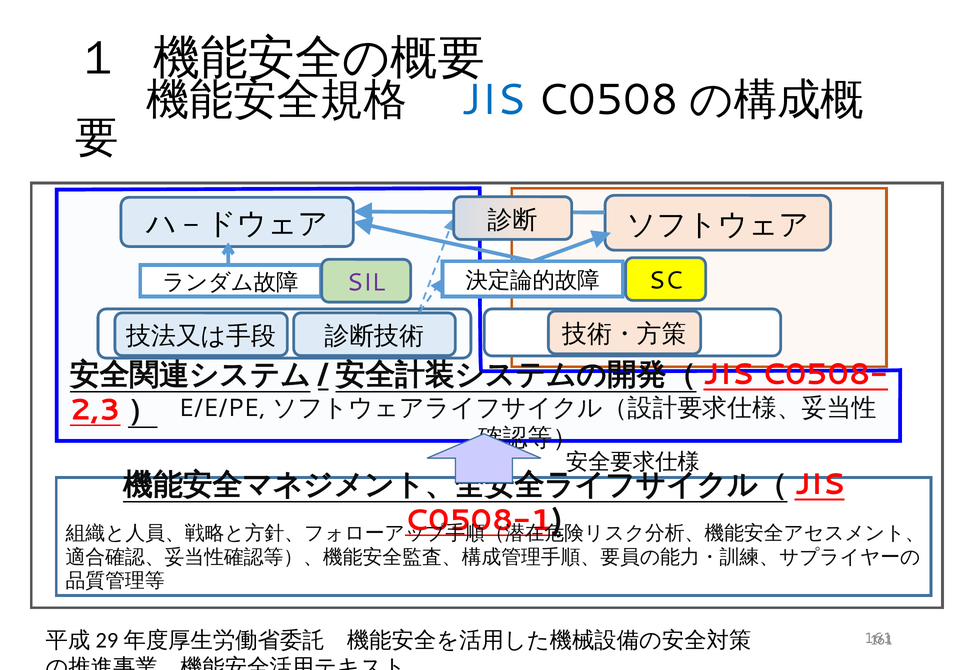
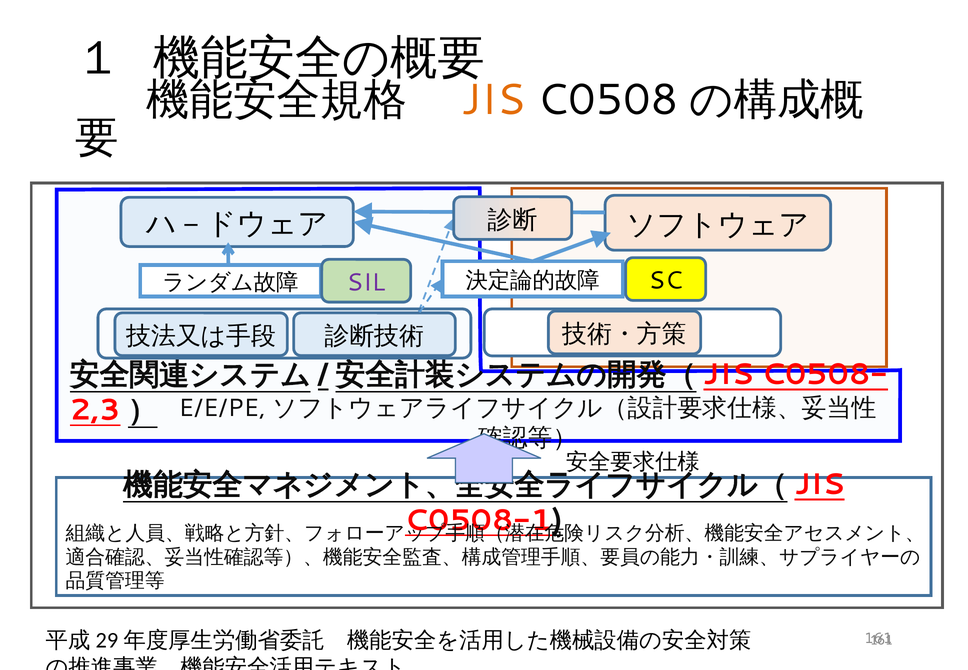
JIS colour: blue -> orange (493, 100)
